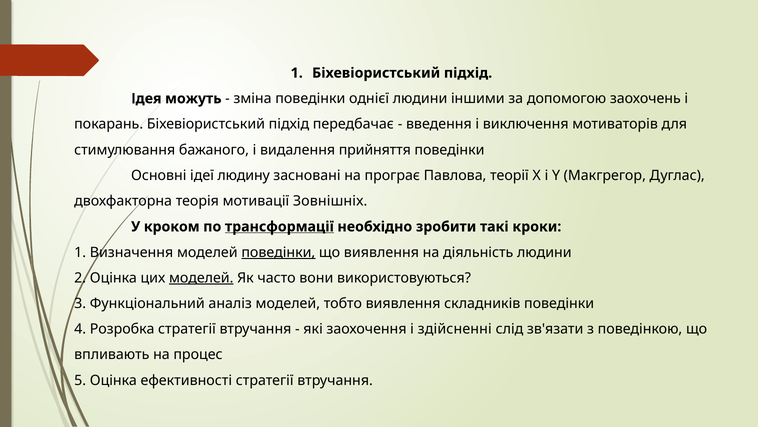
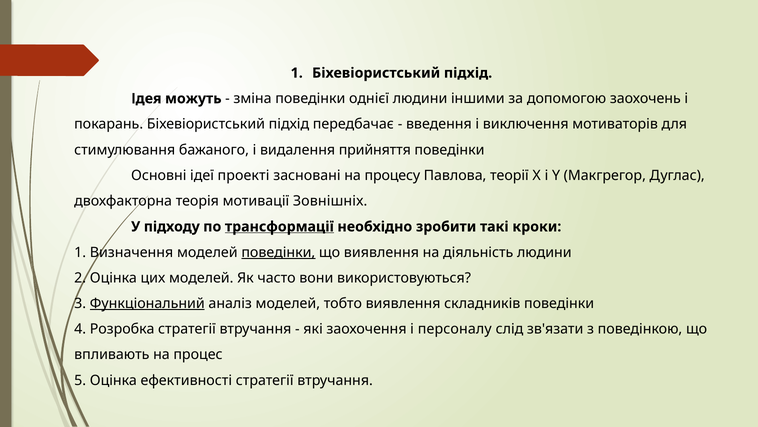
людину: людину -> проекті (244, 175)
програє: програє -> процесу (392, 175)
кроком: кроком -> підходу (172, 226)
моделей underline: present -> none (201, 278)
Функціональний underline: none -> present (147, 303)
здійсненні: здійсненні -> персоналу (455, 329)
